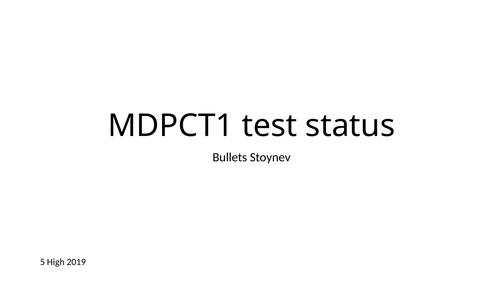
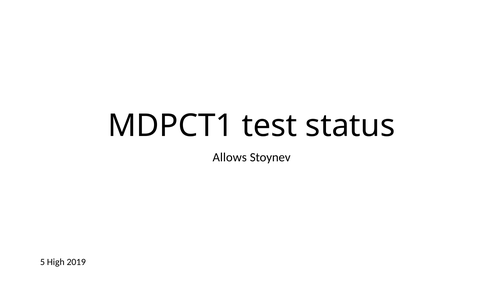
Bullets: Bullets -> Allows (230, 157)
